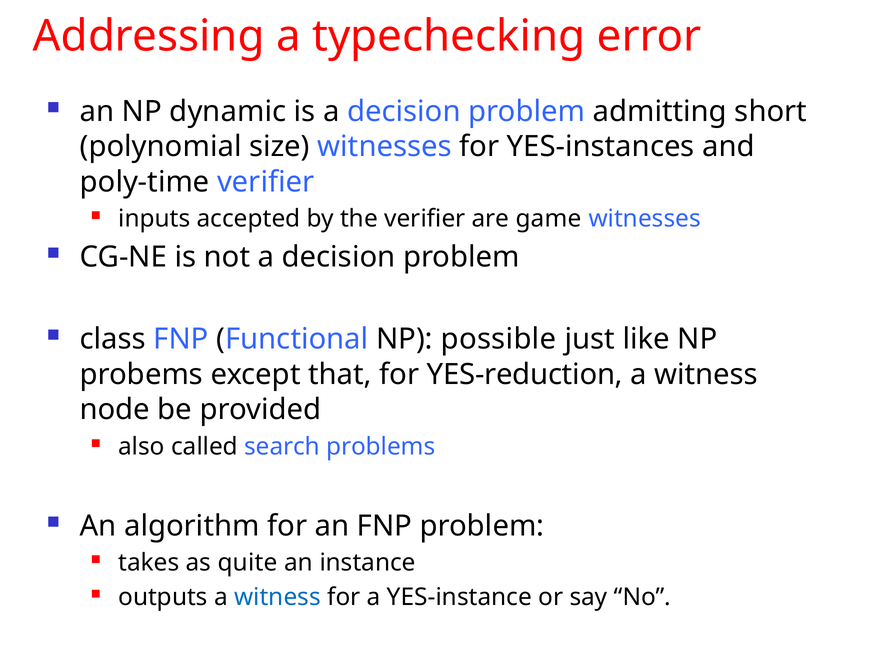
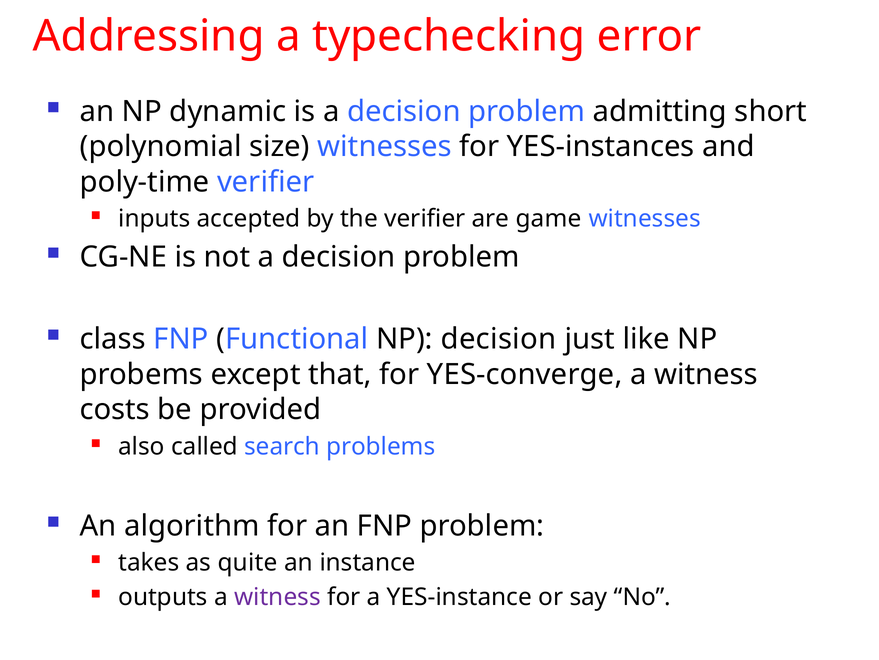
NP possible: possible -> decision (499, 339)
YES-reduction: YES-reduction -> YES-converge (525, 374)
node: node -> costs (115, 409)
witness colour: blue -> purple (277, 596)
